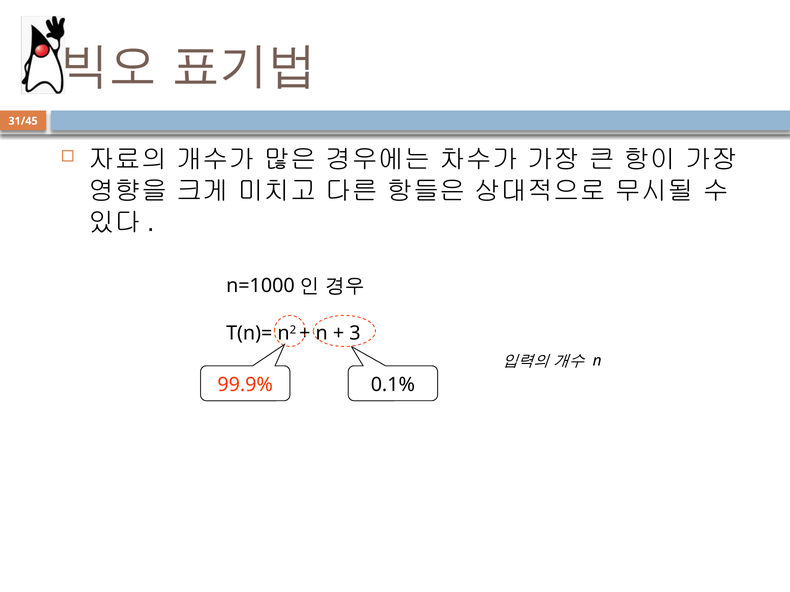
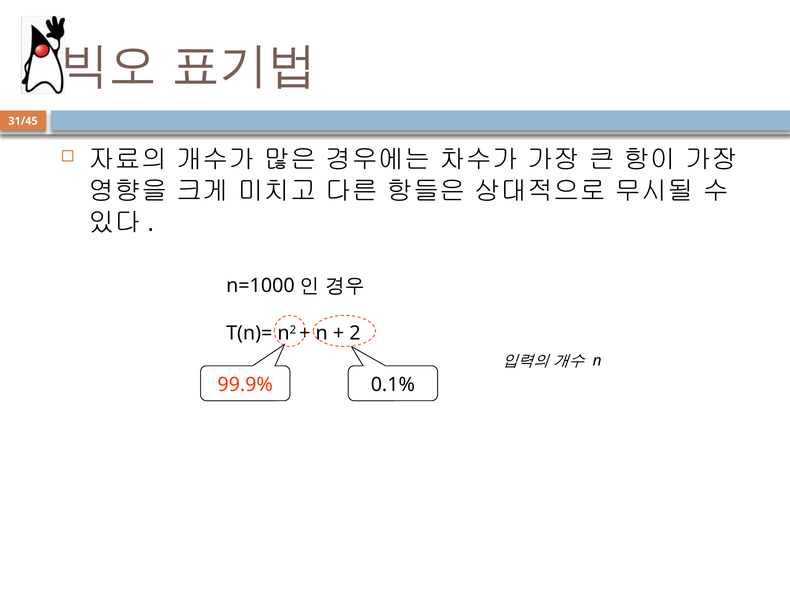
3: 3 -> 2 (355, 334)
